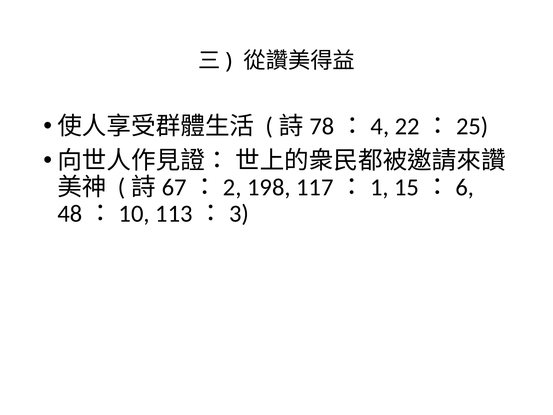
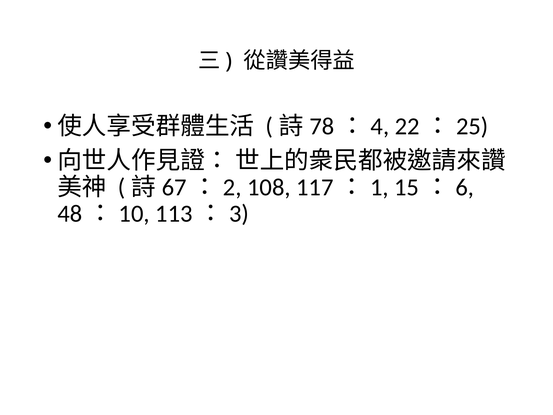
198: 198 -> 108 (269, 187)
